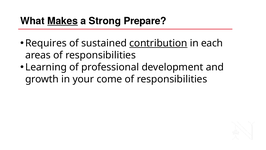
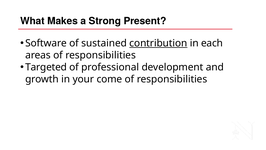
Makes underline: present -> none (63, 21)
Prepare: Prepare -> Present (145, 21)
Requires: Requires -> Software (46, 43)
Learning: Learning -> Targeted (46, 67)
